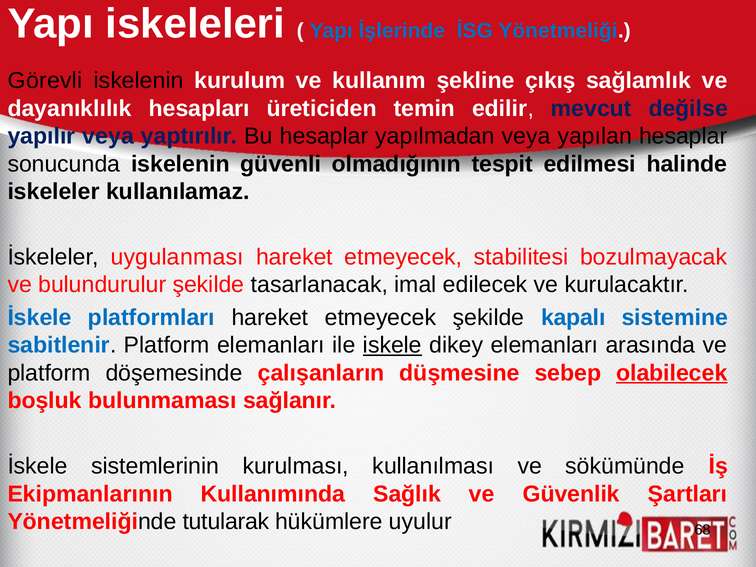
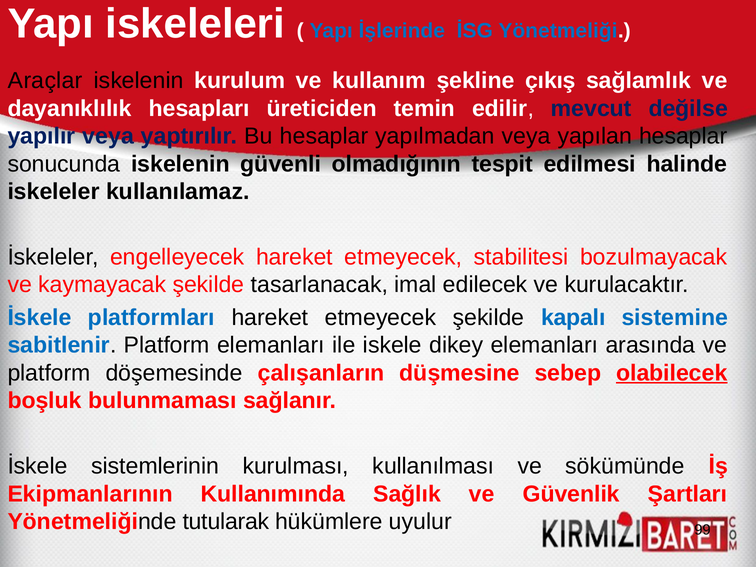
Görevli: Görevli -> Araçlar (45, 81)
uygulanması: uygulanması -> engelleyecek (177, 257)
bulundurulur: bulundurulur -> kaymayacak (102, 285)
iskele underline: present -> none (392, 345)
68: 68 -> 99 (702, 530)
